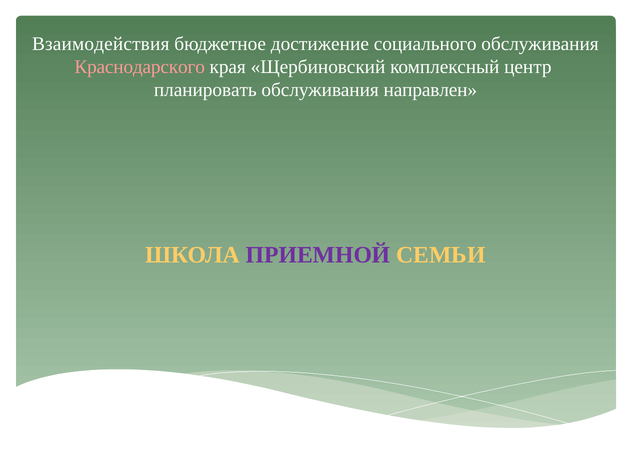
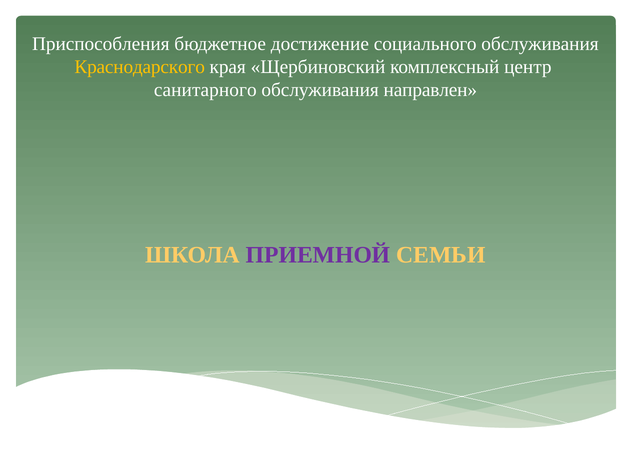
Взаимодействия: Взаимодействия -> Приспособления (101, 44)
Краснодарского colour: pink -> yellow (140, 67)
планировать: планировать -> санитарного (205, 90)
